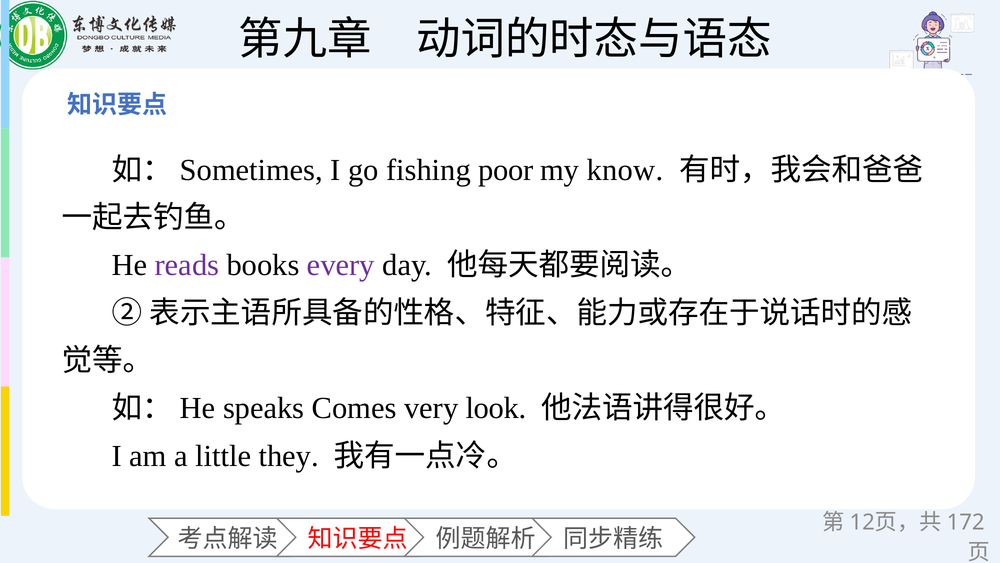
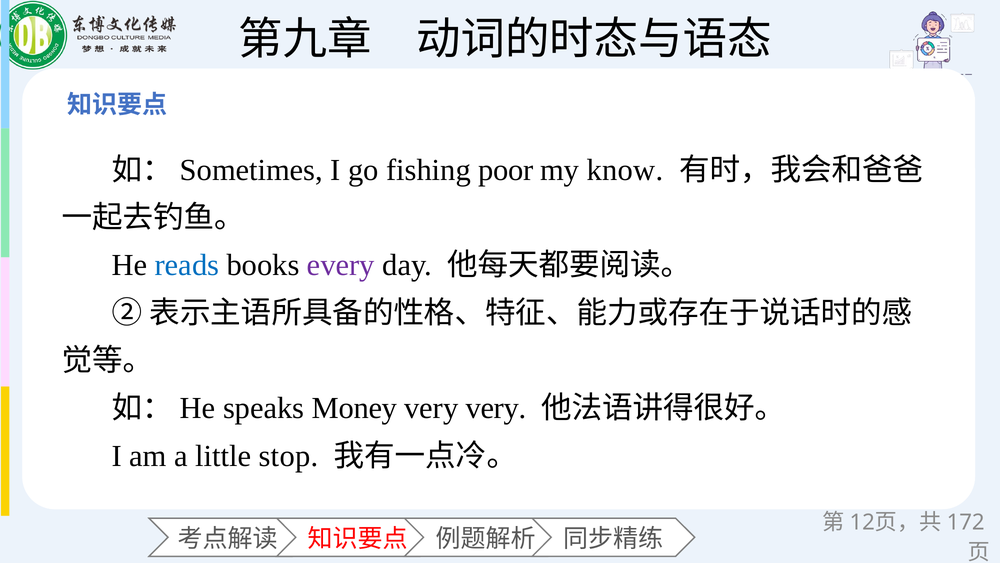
reads colour: purple -> blue (187, 265)
Comes: Comes -> Money (354, 408)
very look: look -> very (496, 408)
they: they -> stop (289, 456)
